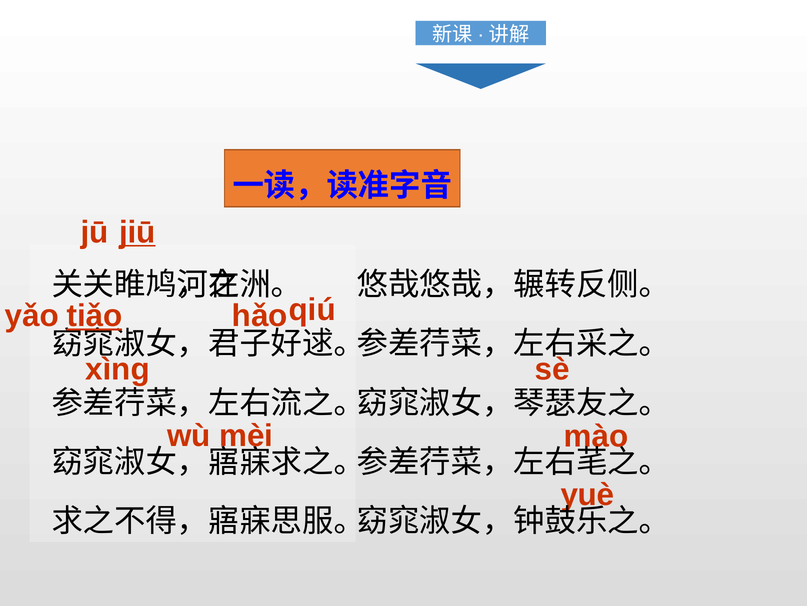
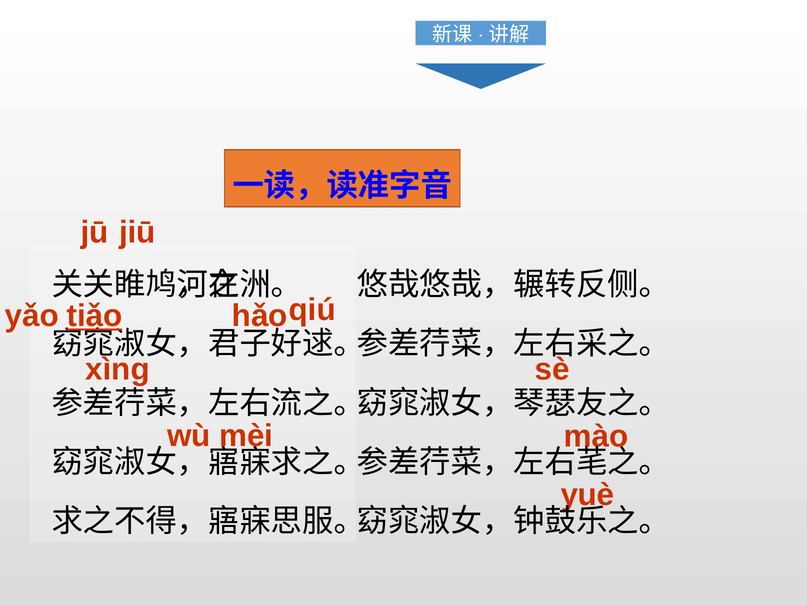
jiū underline: present -> none (137, 232)
